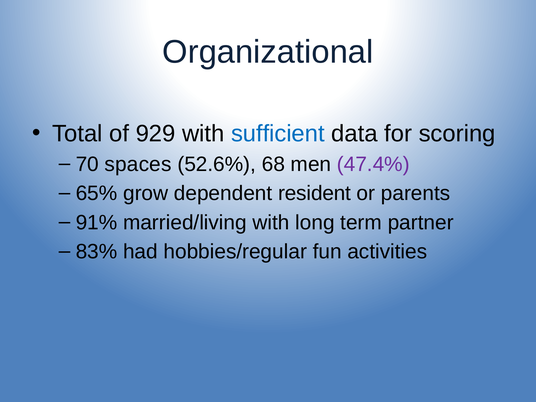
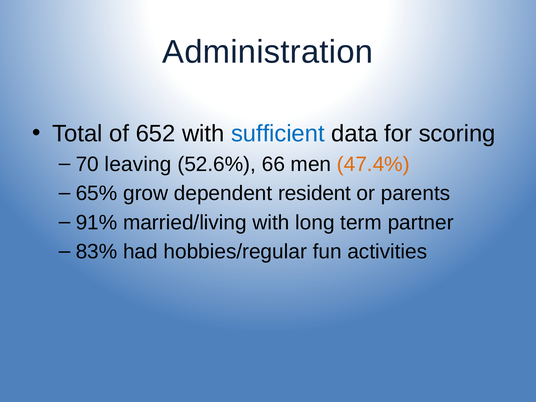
Organizational: Organizational -> Administration (268, 52)
929: 929 -> 652 (156, 134)
spaces: spaces -> leaving (138, 164)
68: 68 -> 66 (273, 164)
47.4% colour: purple -> orange (373, 164)
